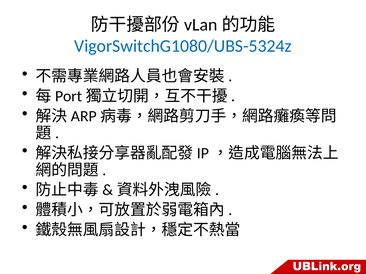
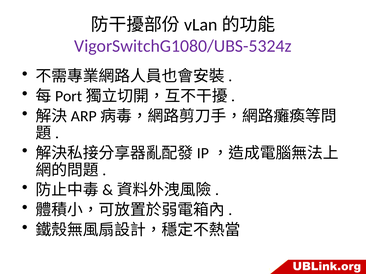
VigorSwitchG1080/UBS-5324z colour: blue -> purple (183, 46)
